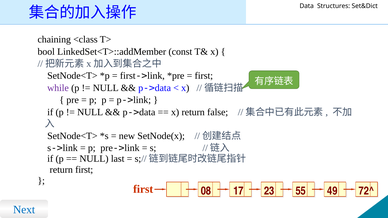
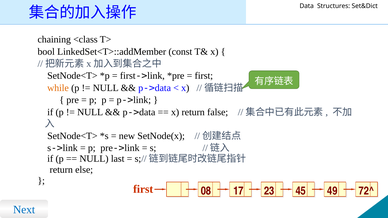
while colour: purple -> orange (58, 88)
return first: first -> else (84, 170)
55: 55 -> 45 (301, 191)
